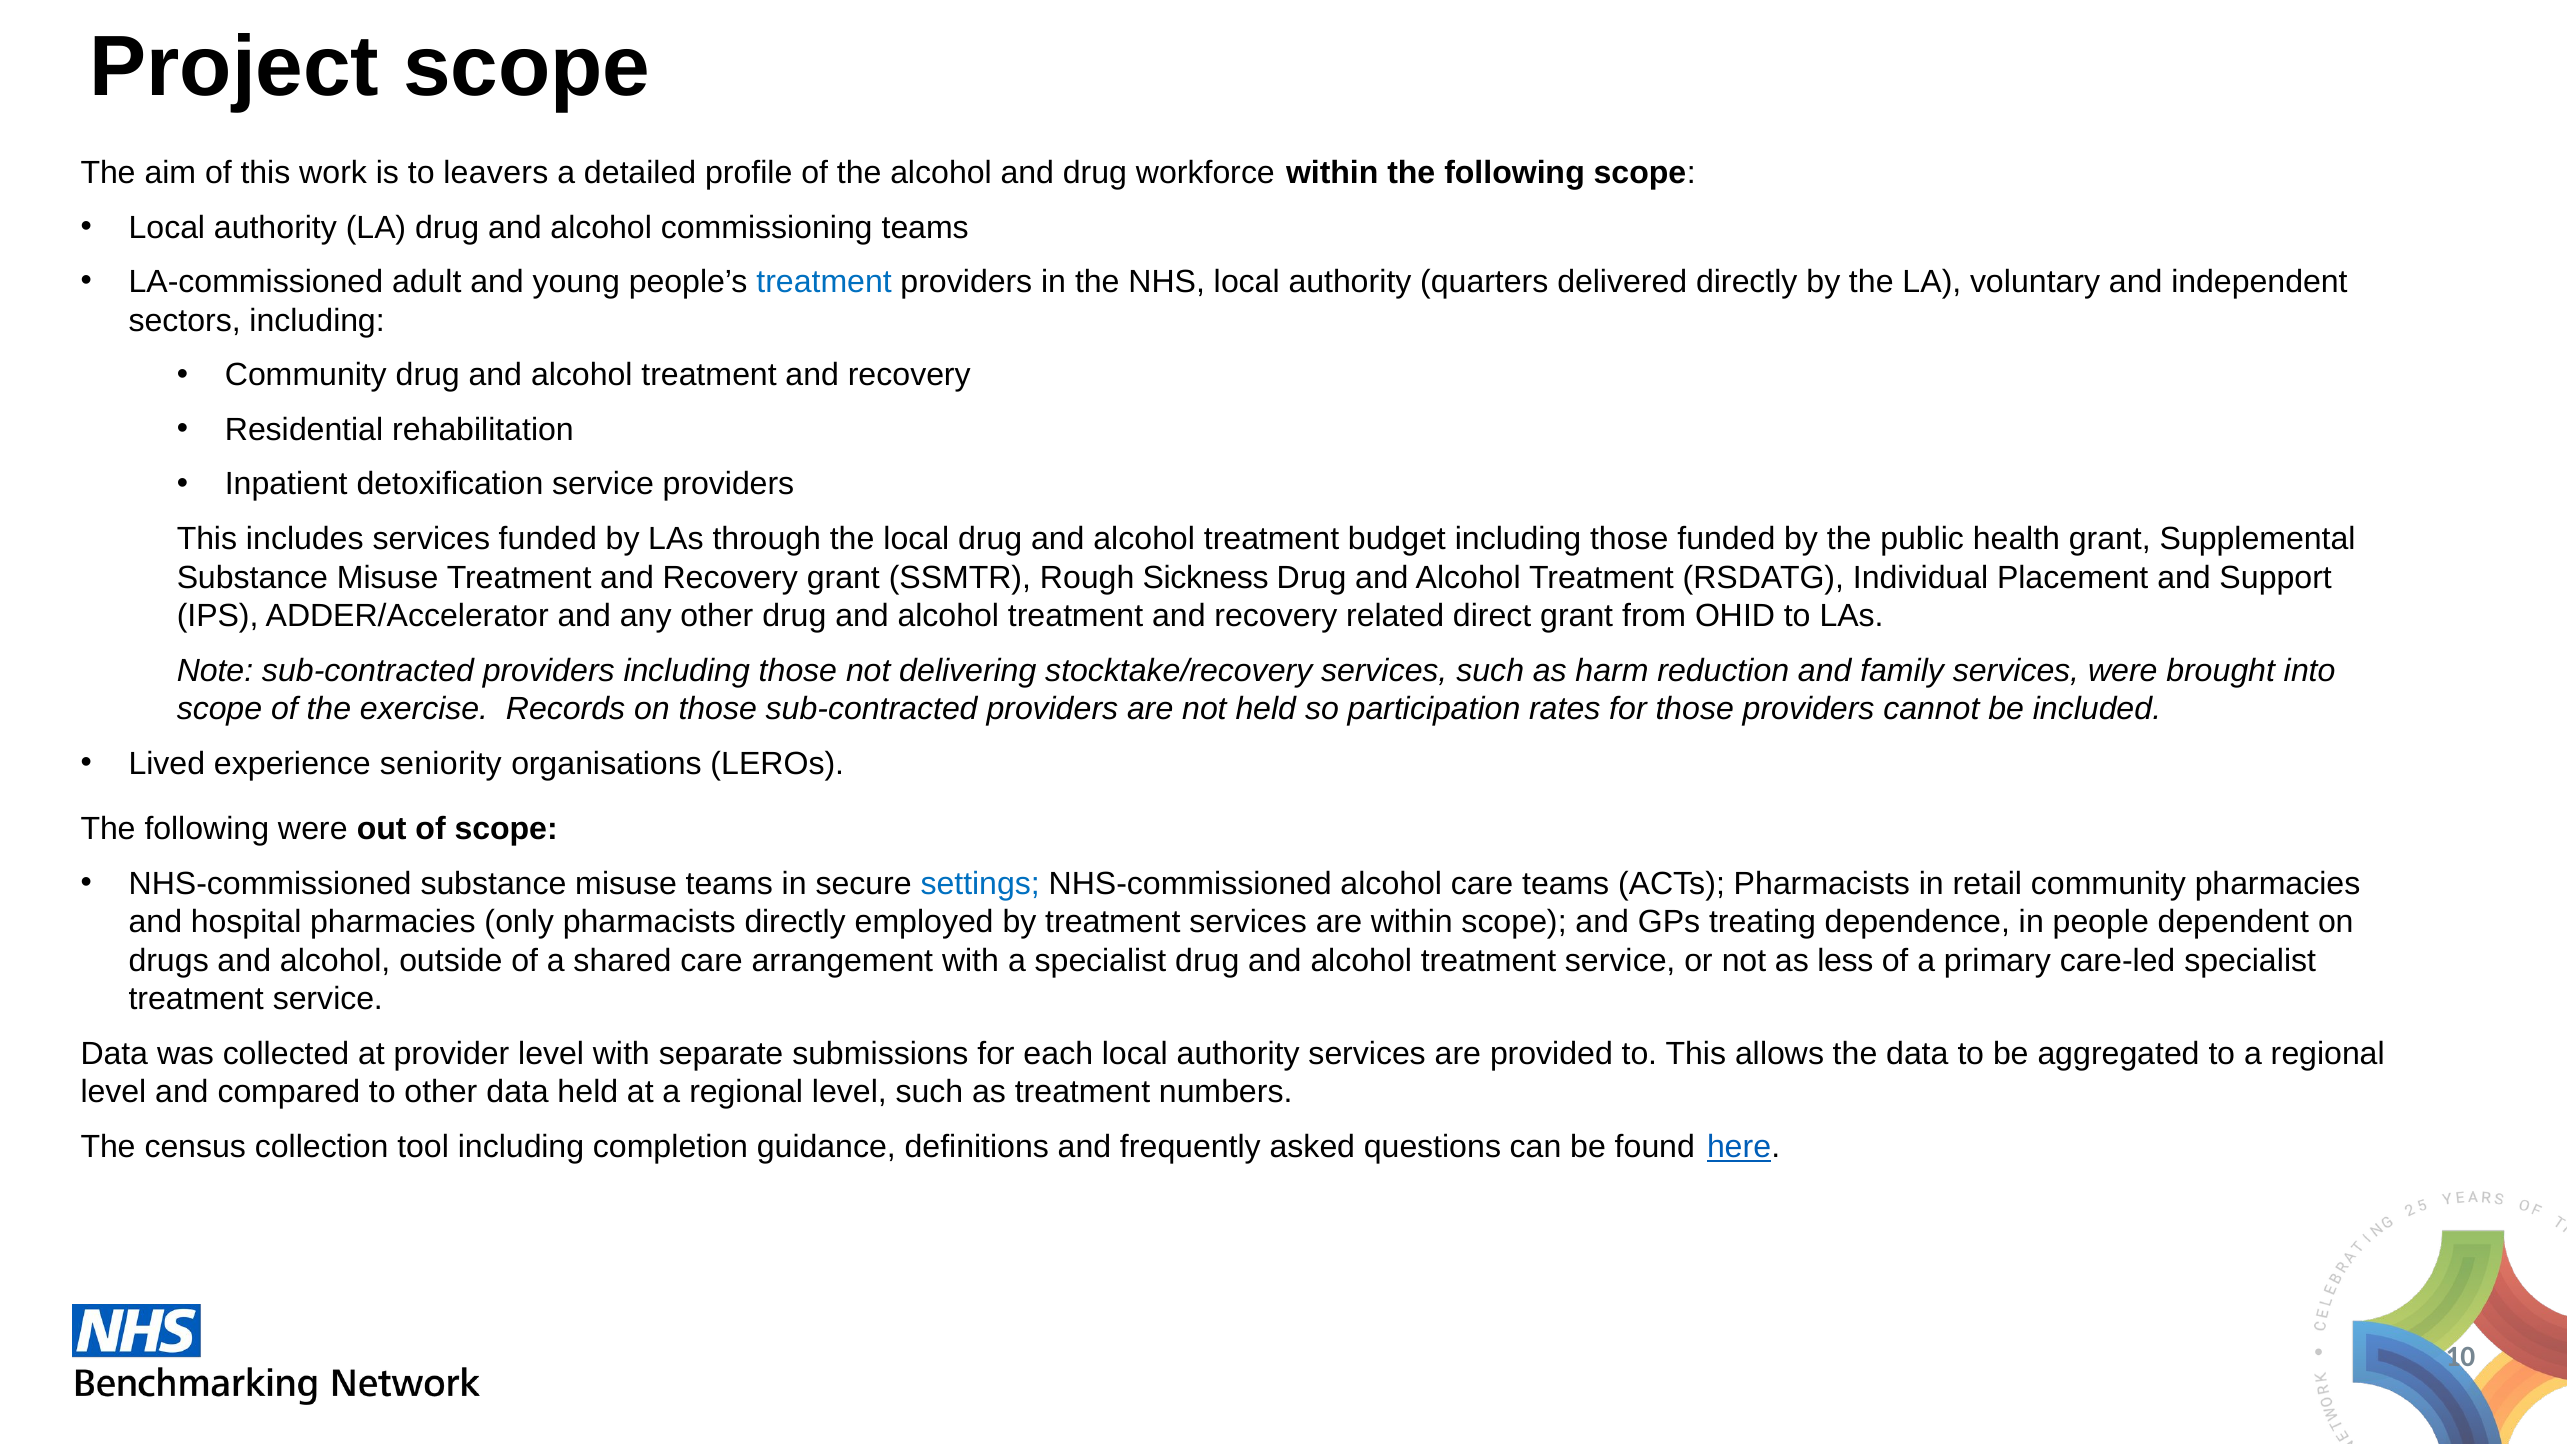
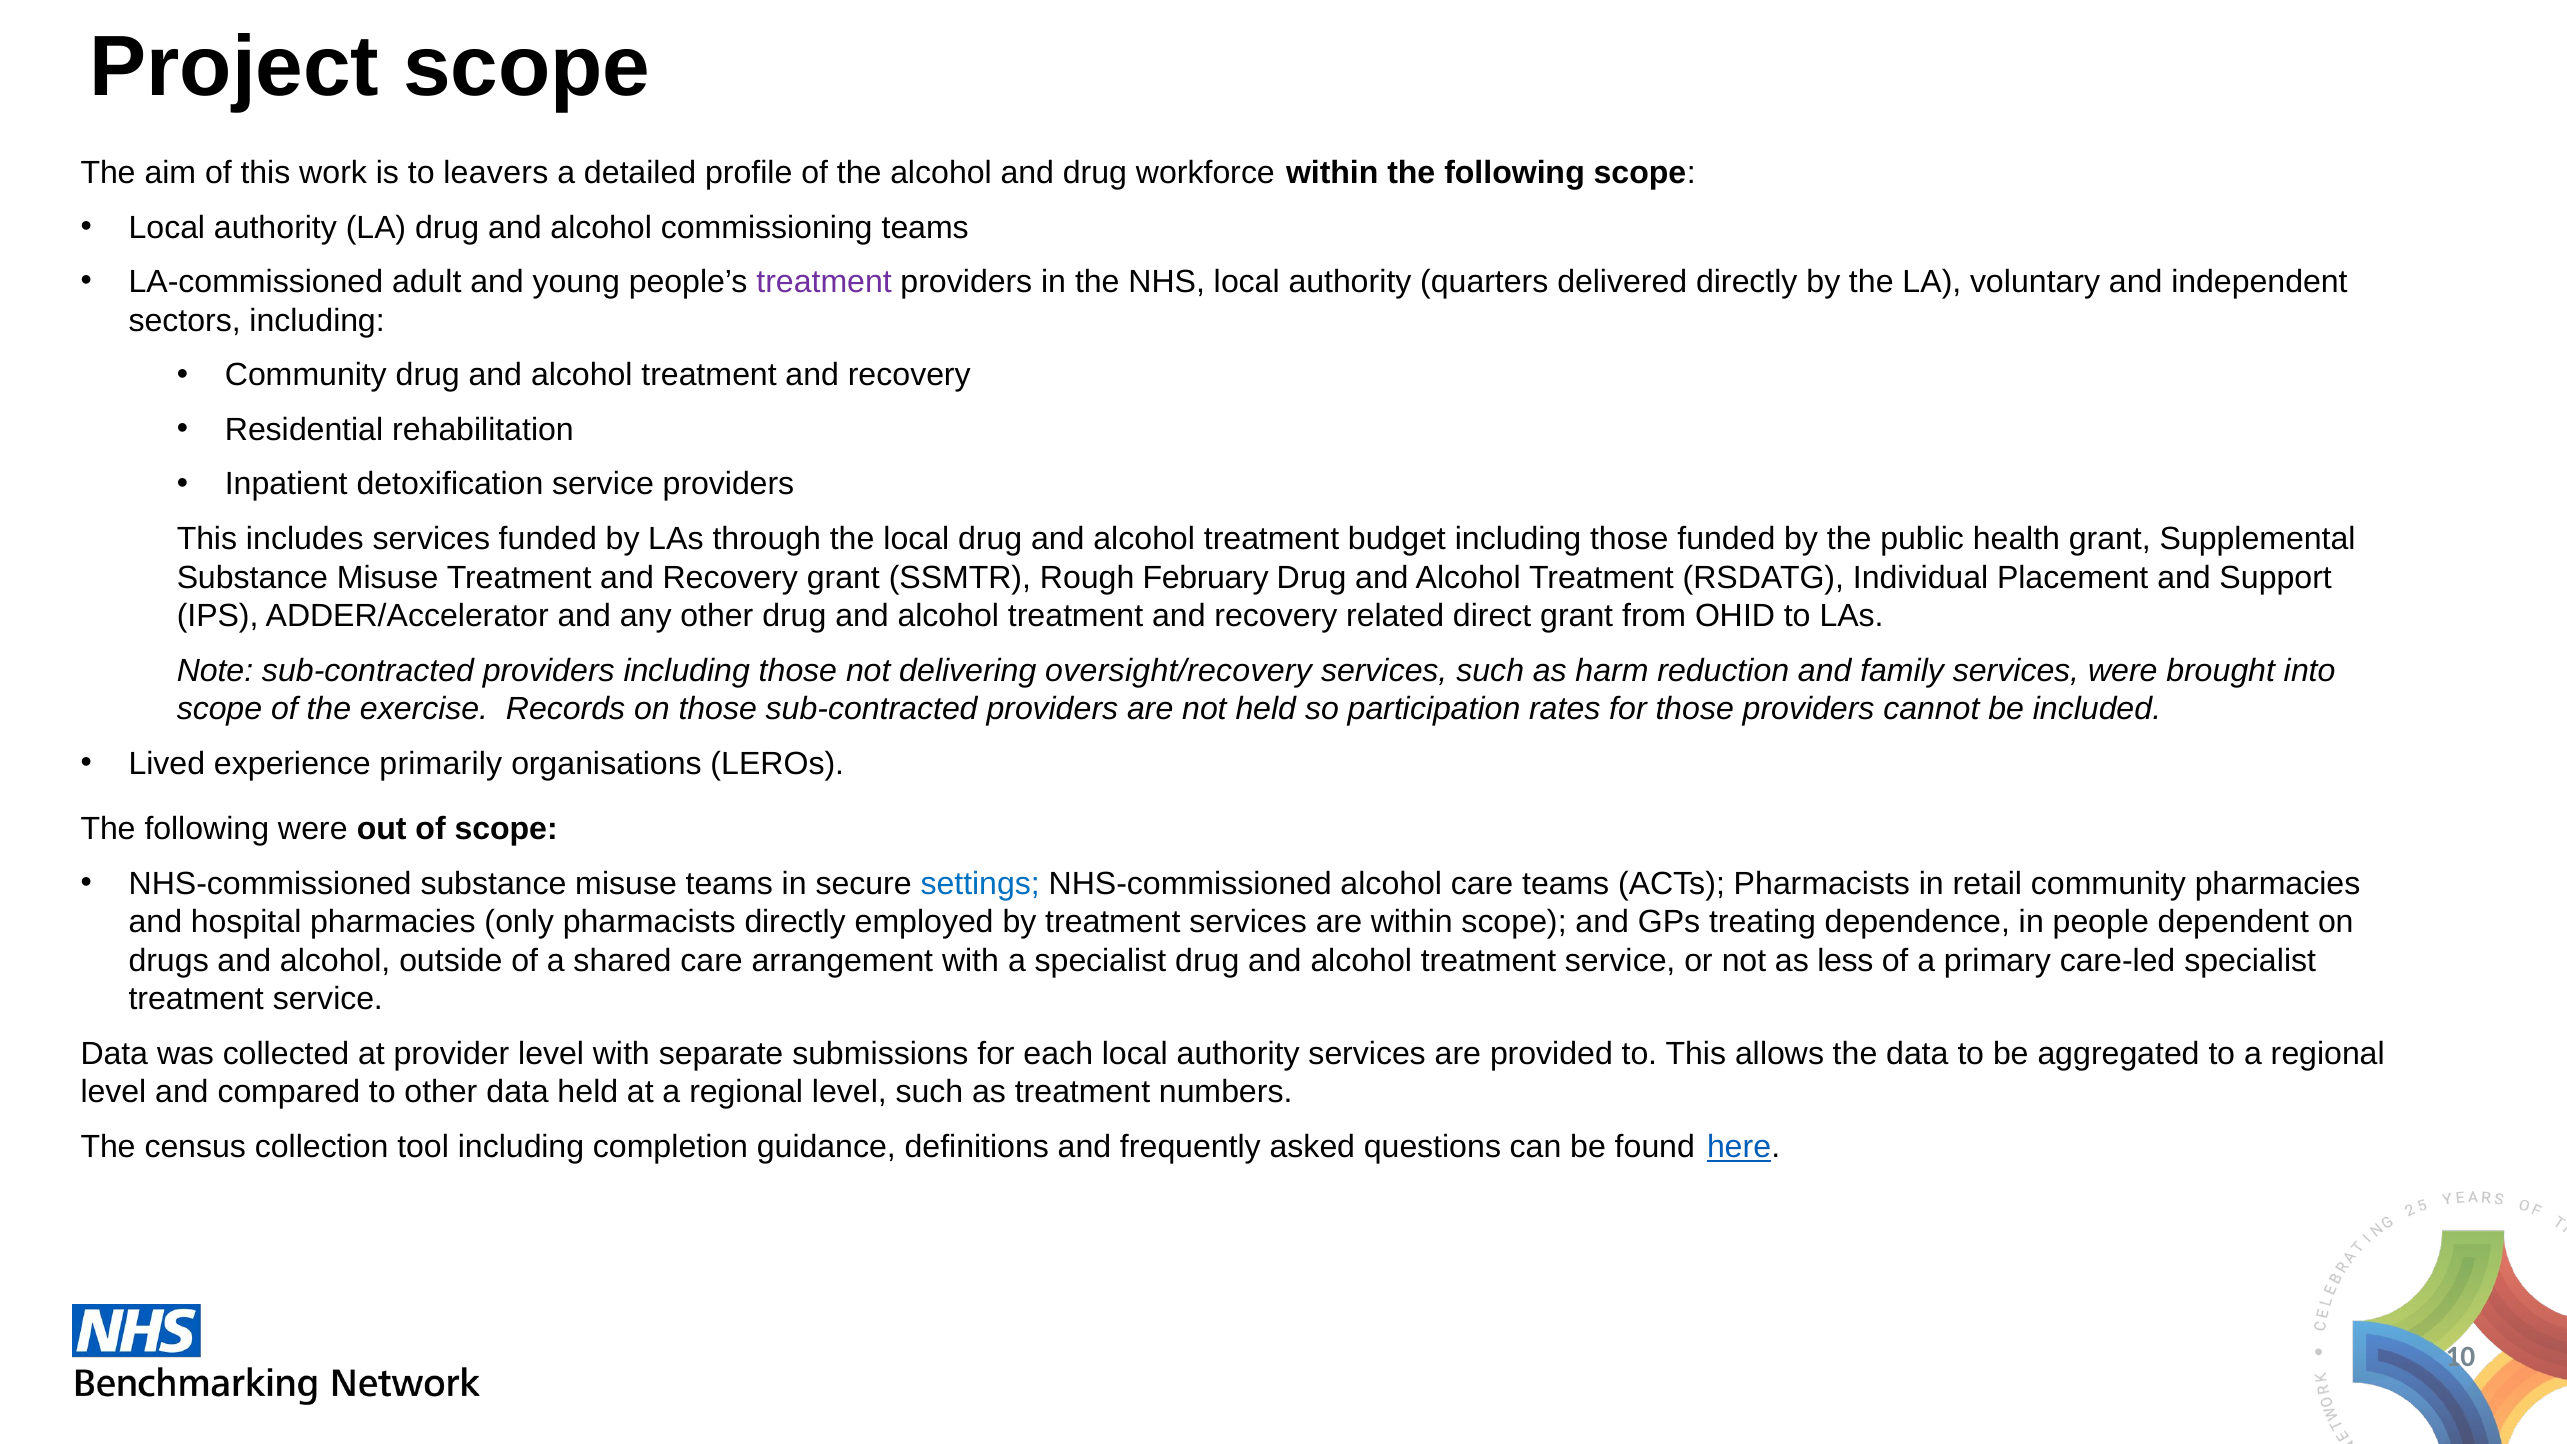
treatment colour: blue -> purple (824, 282)
Sickness: Sickness -> February (1206, 577)
stocktake/recovery: stocktake/recovery -> oversight/recovery (1179, 671)
seniority: seniority -> primarily (441, 764)
